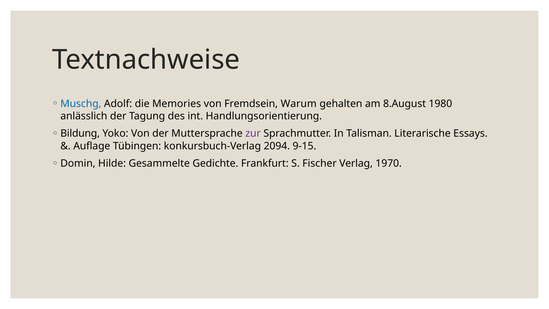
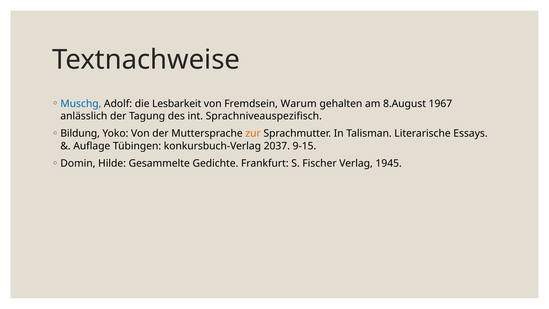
Memories: Memories -> Lesbarkeit (177, 104)
1980: 1980 -> 1967 (440, 104)
Handlungsorientierung: Handlungsorientierung -> Sprachniveauspezifisch (264, 116)
zur colour: purple -> orange (253, 134)
2094: 2094 -> 2037 (277, 146)
1970: 1970 -> 1945 (389, 163)
